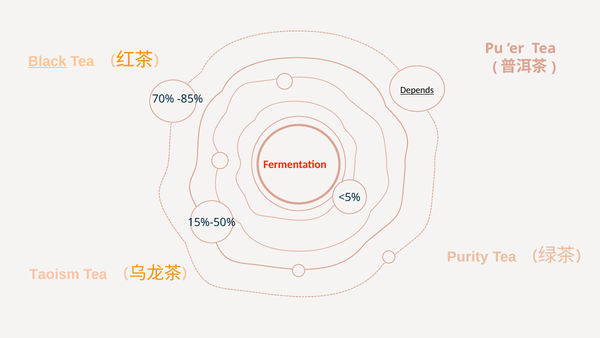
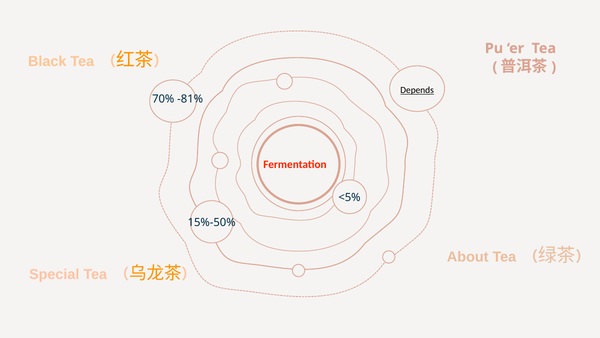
Black underline: present -> none (47, 61)
-85%: -85% -> -81% (190, 99)
Purity: Purity -> About (468, 256)
Taoism: Taoism -> Special (54, 274)
